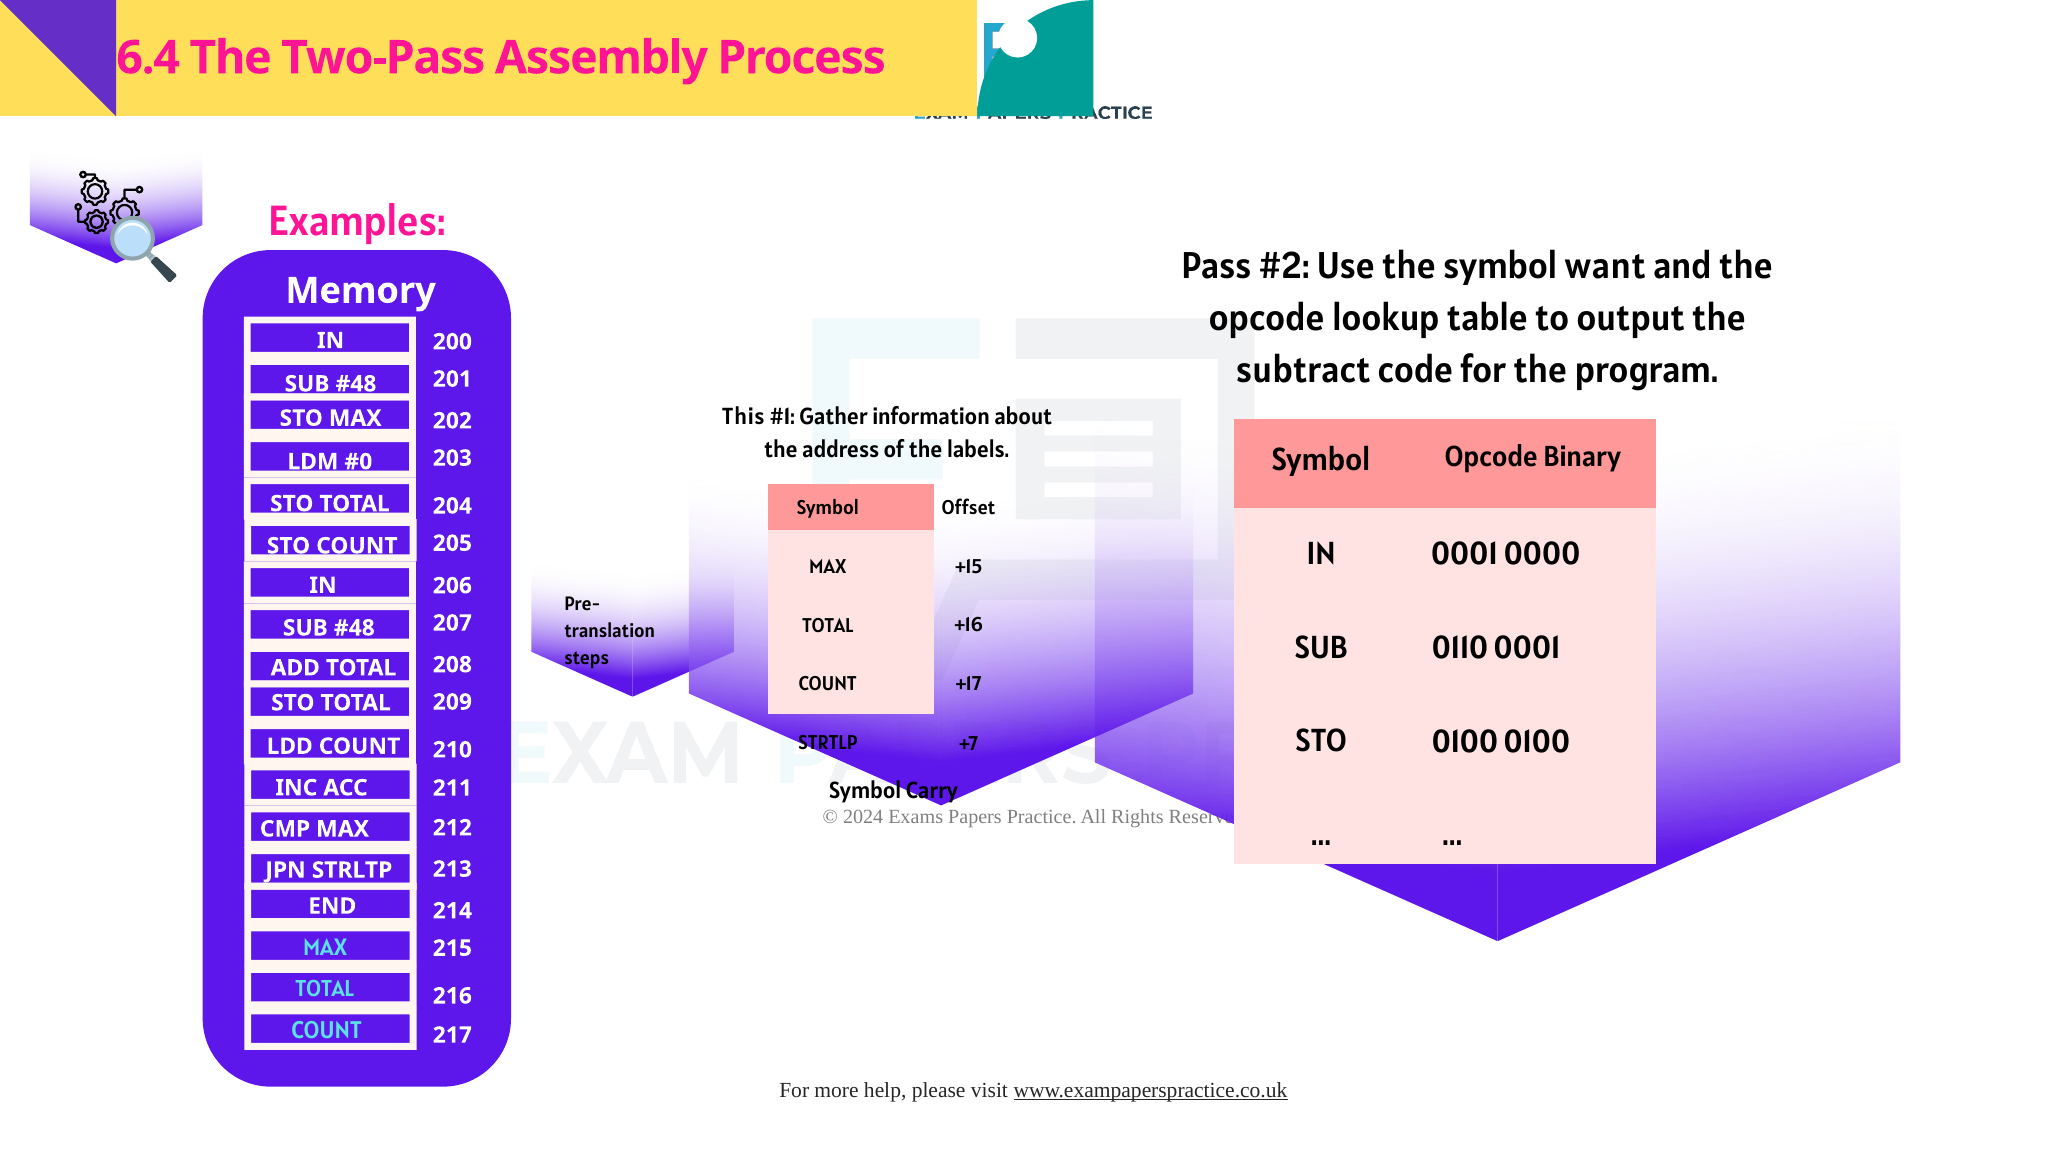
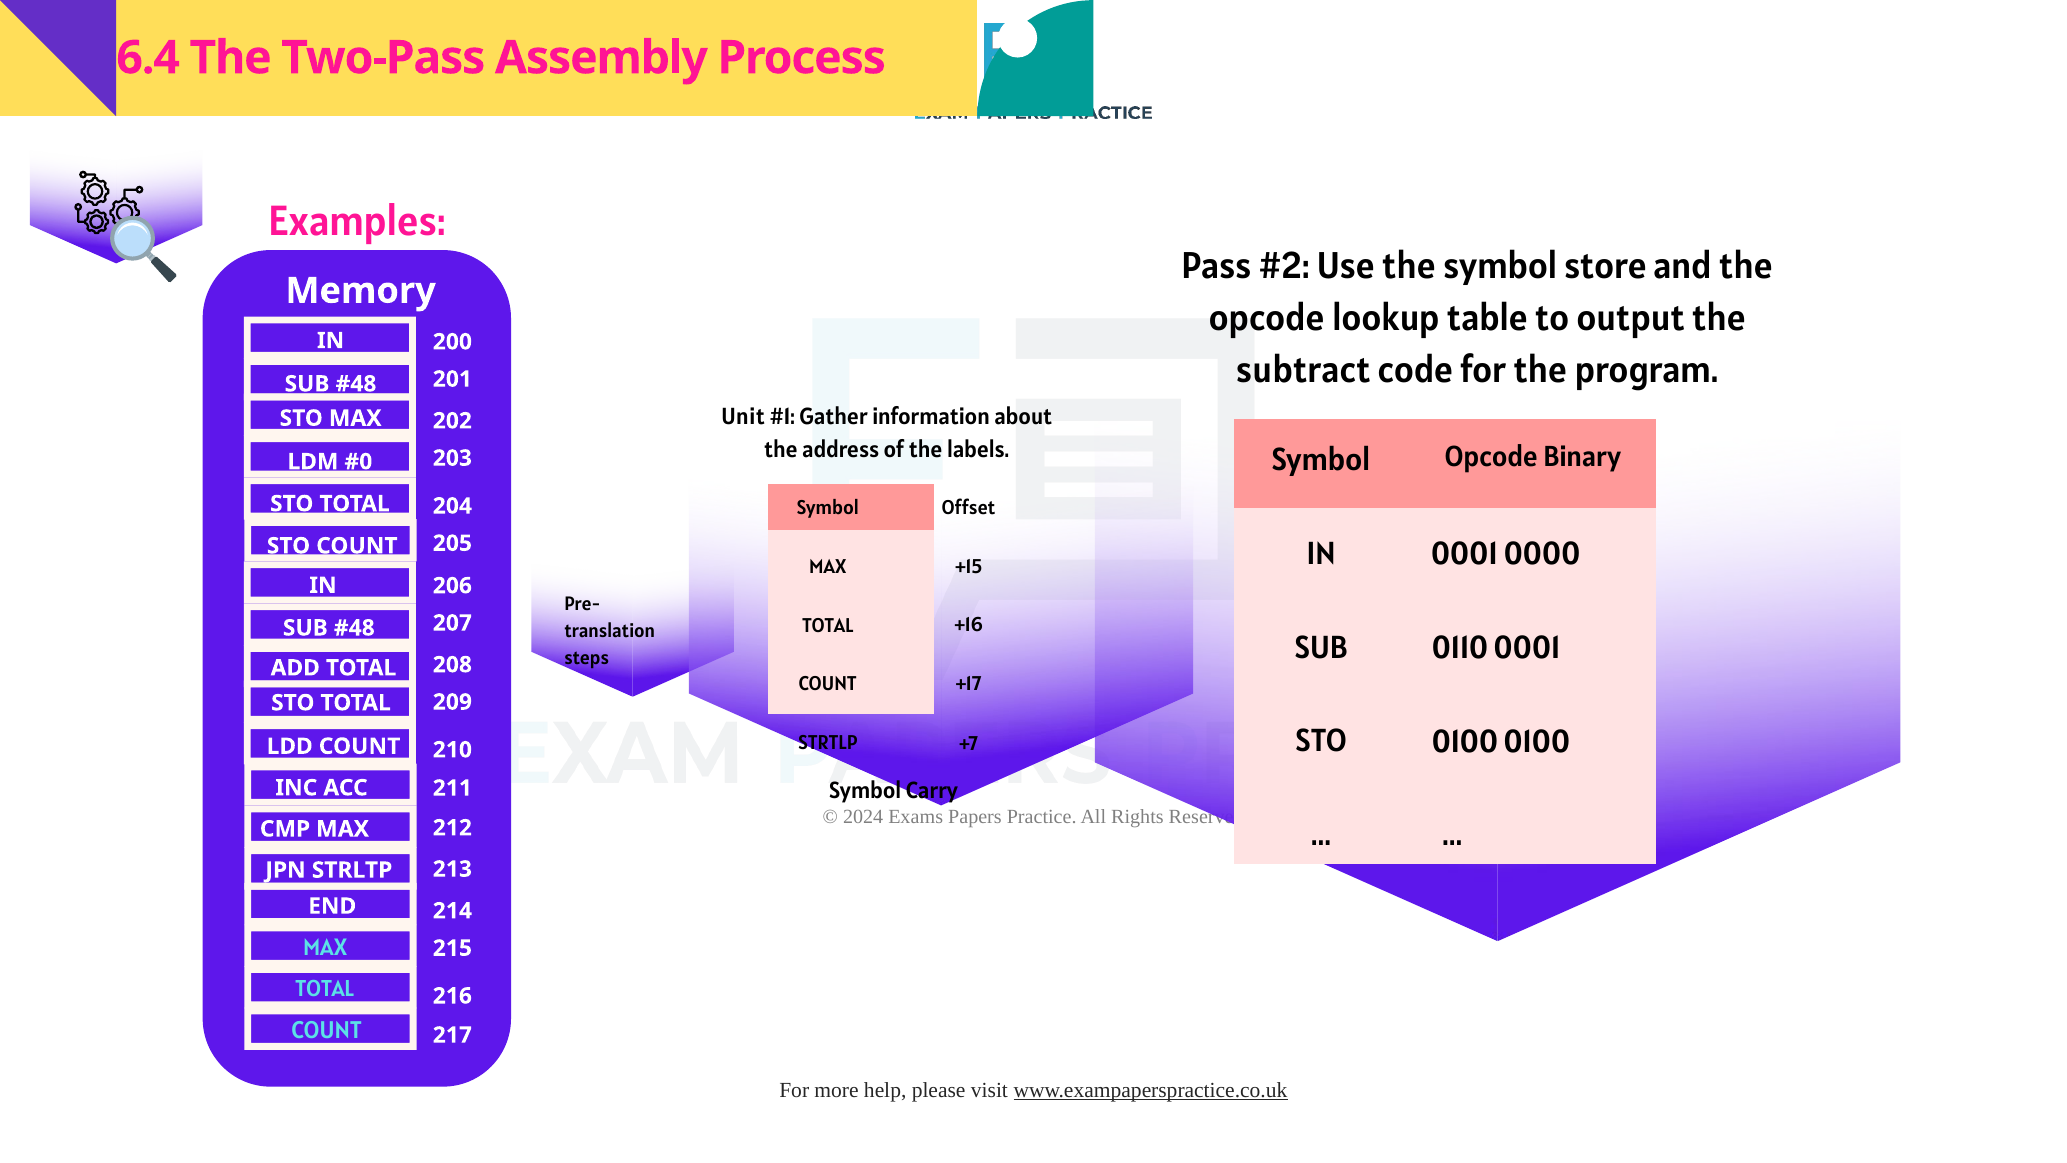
want: want -> store (1606, 266)
This: This -> Unit (743, 417)
